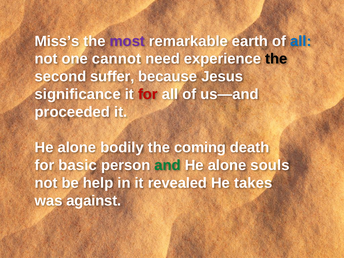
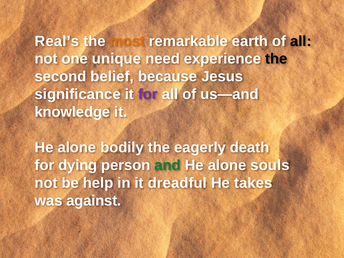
Miss’s: Miss’s -> Real’s (57, 41)
most colour: purple -> orange (127, 41)
all colour: blue -> black (301, 41)
cannot: cannot -> unique (117, 59)
suffer: suffer -> belief (112, 77)
for colour: red -> purple (148, 94)
proceeded: proceeded -> knowledge (72, 112)
coming: coming -> eagerly (200, 148)
basic: basic -> dying (78, 165)
revealed: revealed -> dreadful (177, 183)
